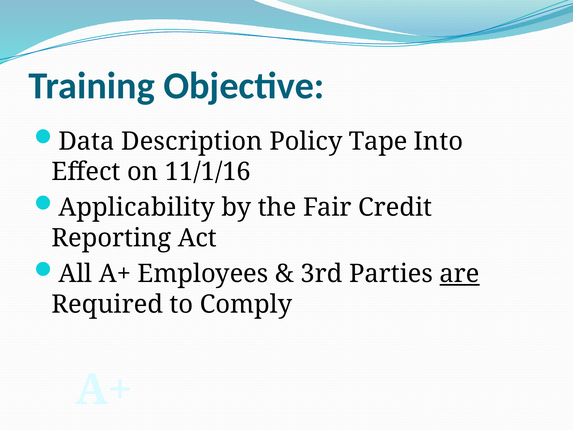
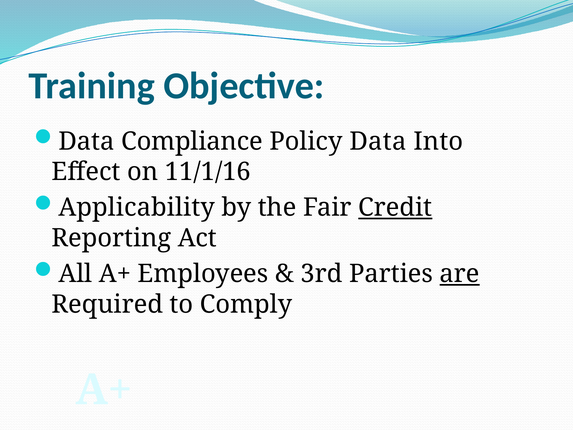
Description: Description -> Compliance (192, 141)
Policy Tape: Tape -> Data (378, 141)
Credit underline: none -> present (395, 207)
